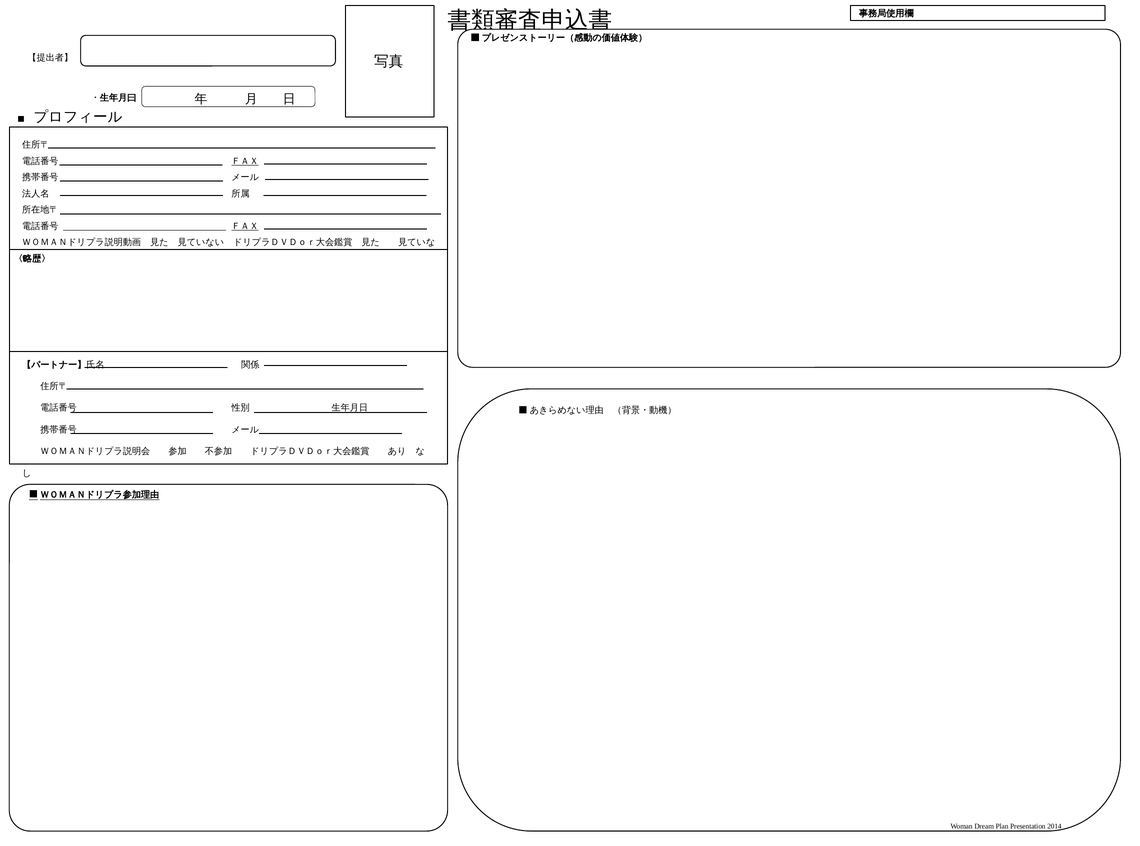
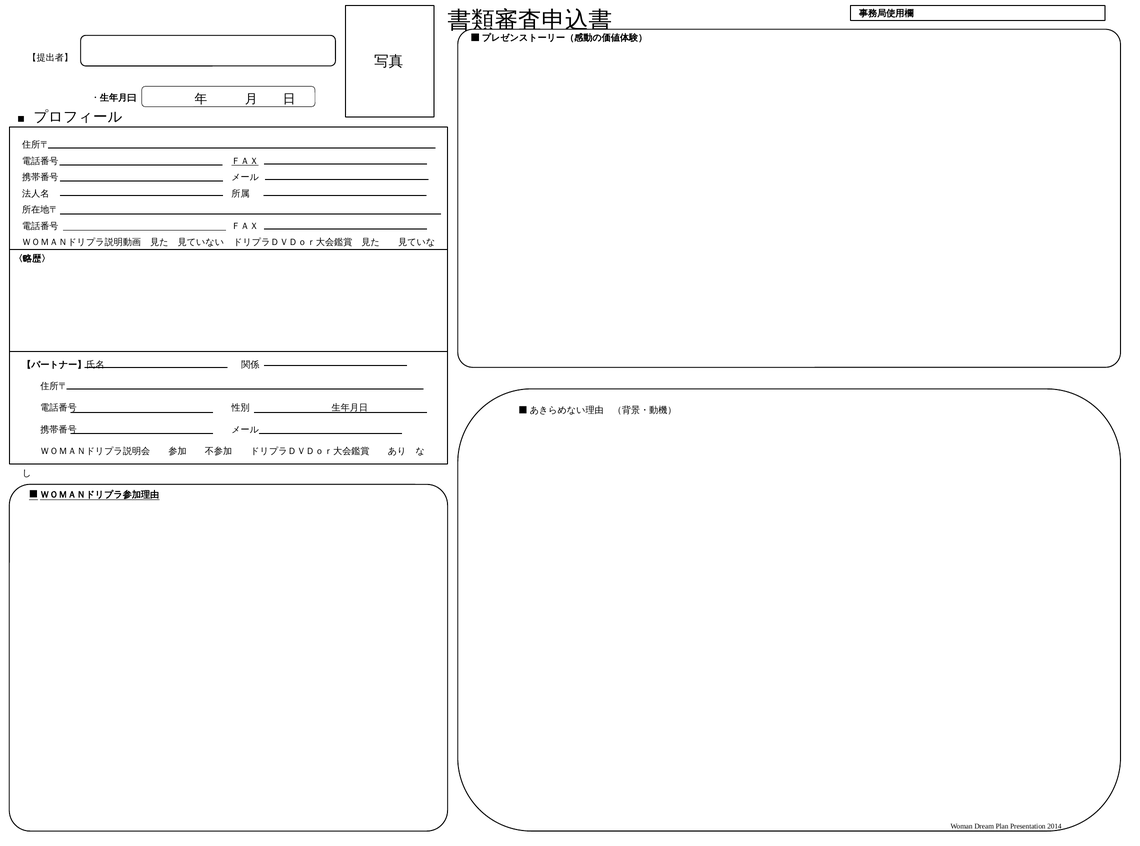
ＦＡＸ underline: present -> none (245, 226)
